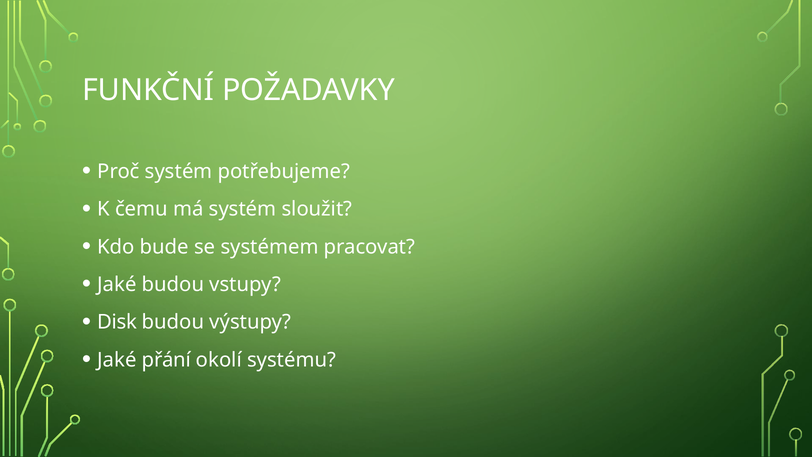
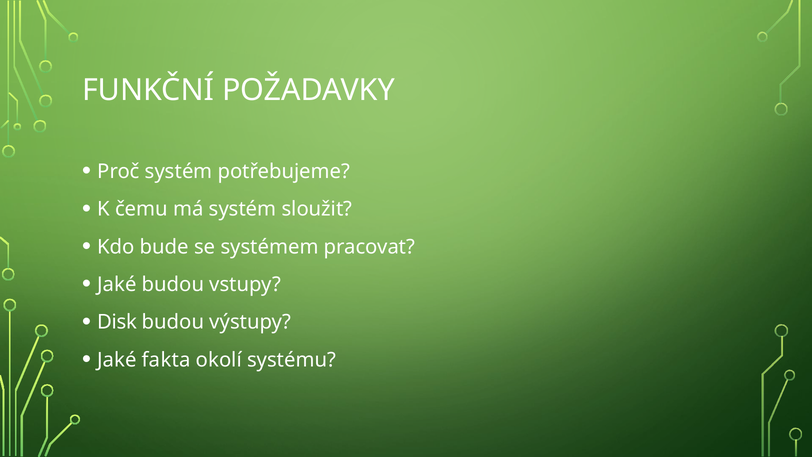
přání: přání -> fakta (166, 360)
